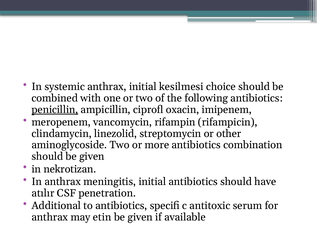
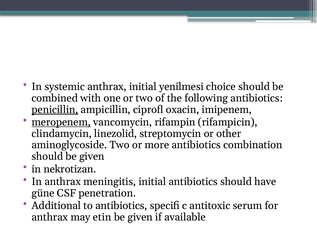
kesilmesi: kesilmesi -> yenilmesi (181, 87)
meropenem underline: none -> present (61, 122)
atılır: atılır -> güne (43, 193)
